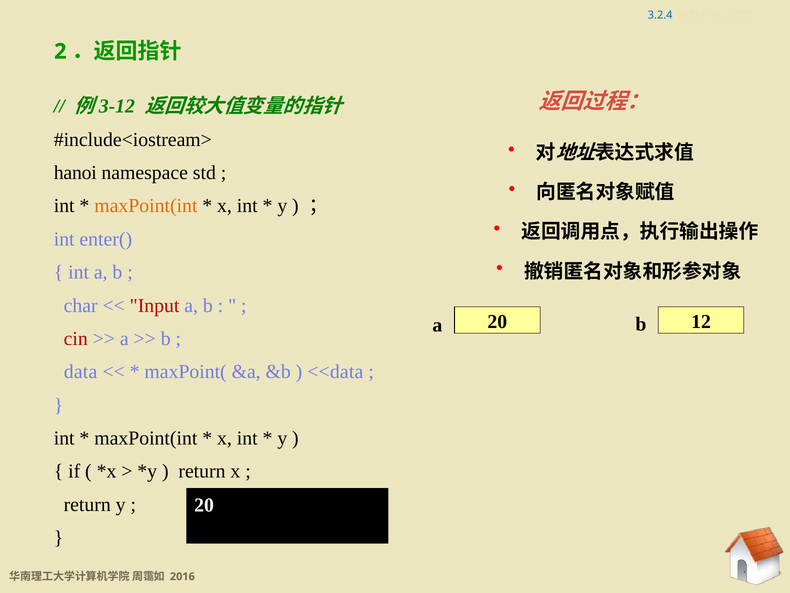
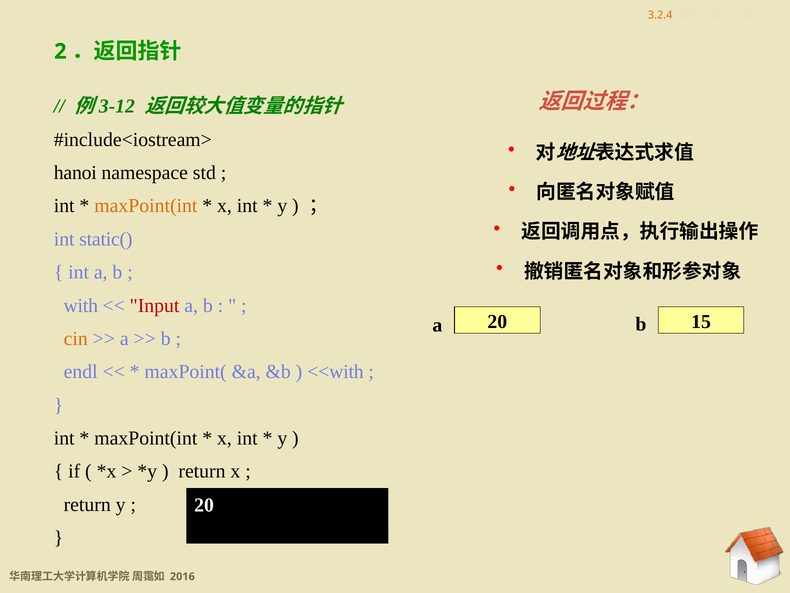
3.2.4 colour: blue -> orange (660, 15)
enter(: enter( -> static( (106, 239)
char: char -> with (81, 305)
12: 12 -> 15 (701, 321)
cin colour: red -> orange (76, 338)
data: data -> endl (81, 372)
<<data: <<data -> <<with (335, 372)
